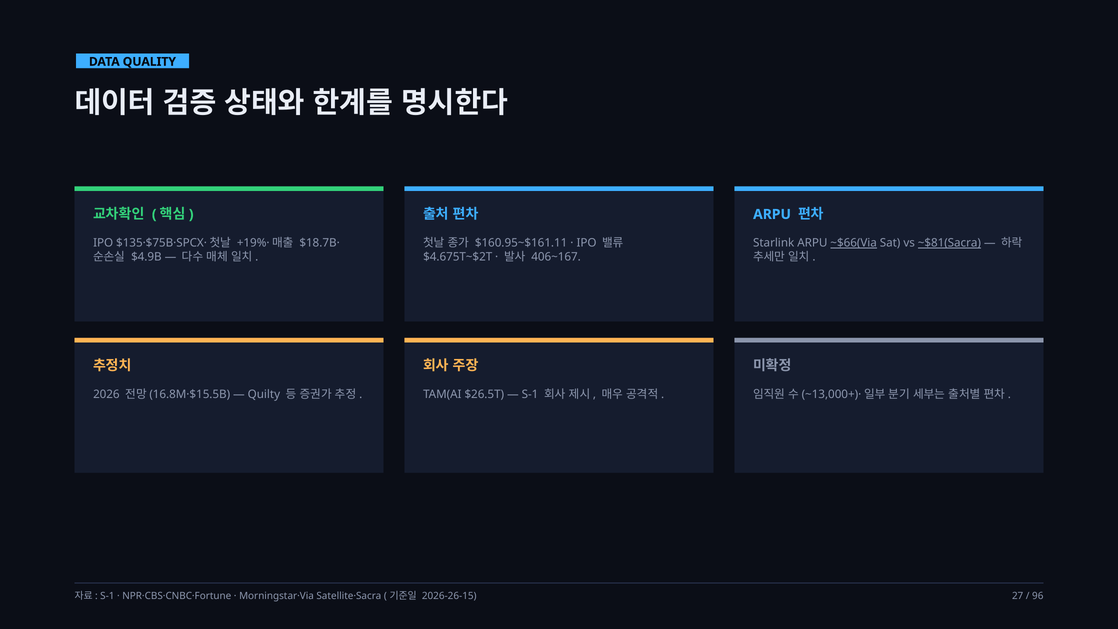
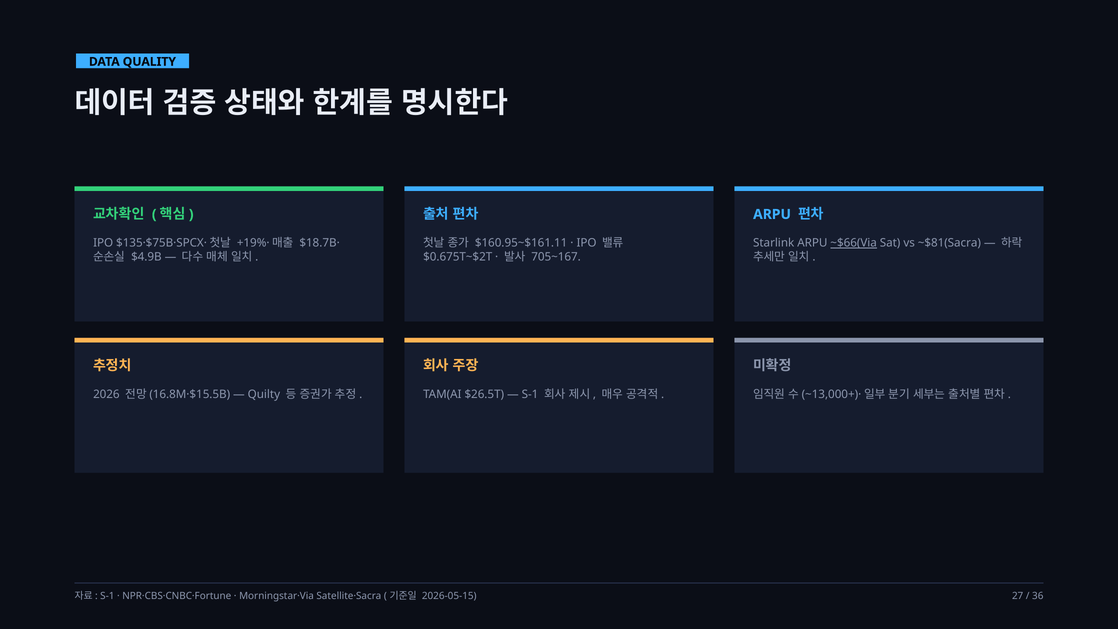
~$81(Sacra underline: present -> none (949, 243)
$4.675T~$2T: $4.675T~$2T -> $0.675T~$2T (458, 257)
406~167: 406~167 -> 705~167 (556, 257)
2026-26-15: 2026-26-15 -> 2026-05-15 (449, 596)
96: 96 -> 36 (1038, 596)
